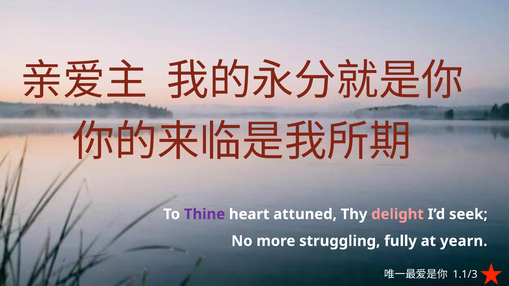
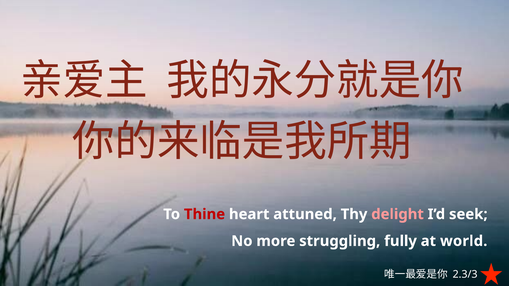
Thine colour: purple -> red (205, 214)
yearn: yearn -> world (464, 241)
1.1/3: 1.1/3 -> 2.3/3 (465, 275)
